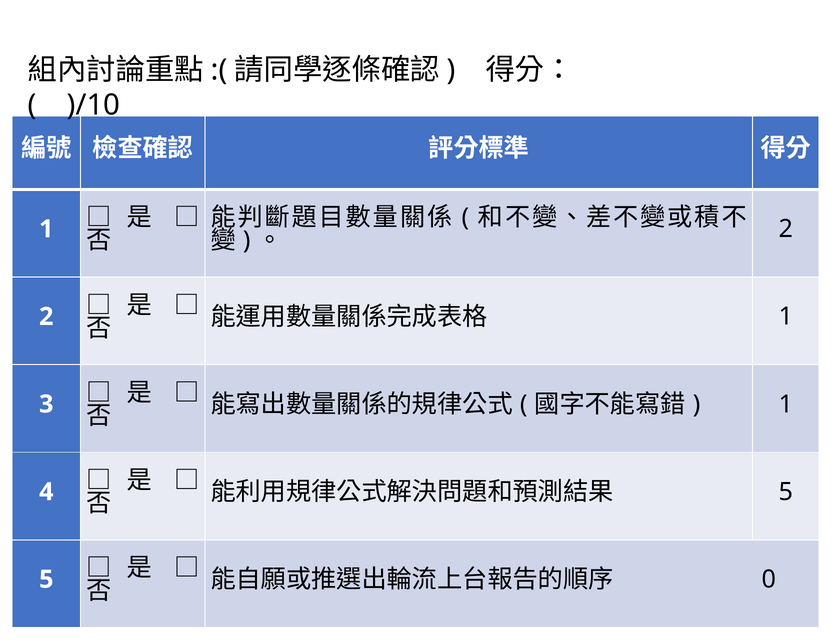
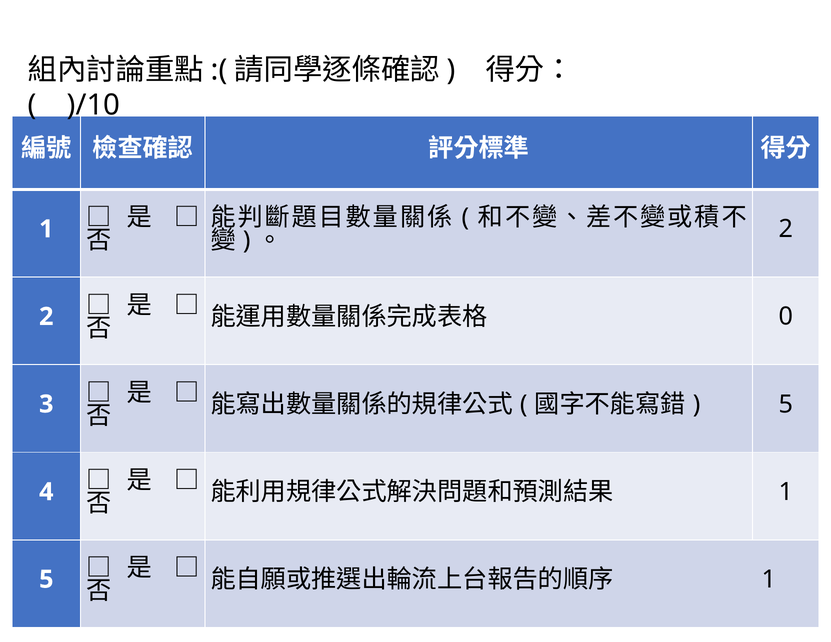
1: 1 -> 0 (786, 317)
1: 1 -> 5 (786, 404)
5: 5 -> 1 (786, 492)
0: 0 -> 1 (769, 580)
